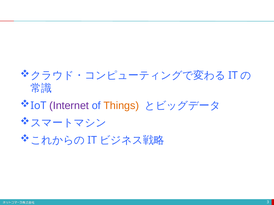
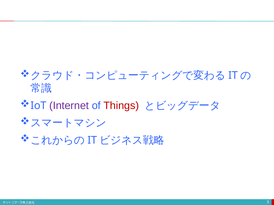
Things colour: orange -> red (121, 106)
